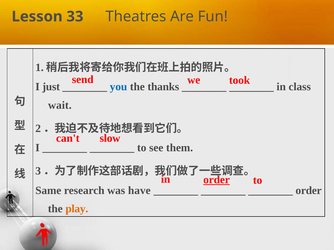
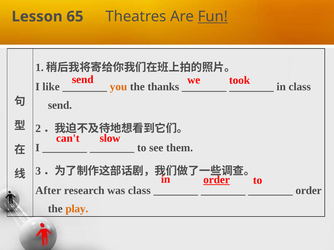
33: 33 -> 65 (75, 17)
Fun underline: none -> present (213, 17)
just: just -> like (51, 87)
you colour: blue -> orange (118, 87)
wait: wait -> send (60, 105)
Same: Same -> After (48, 191)
was have: have -> class (139, 191)
